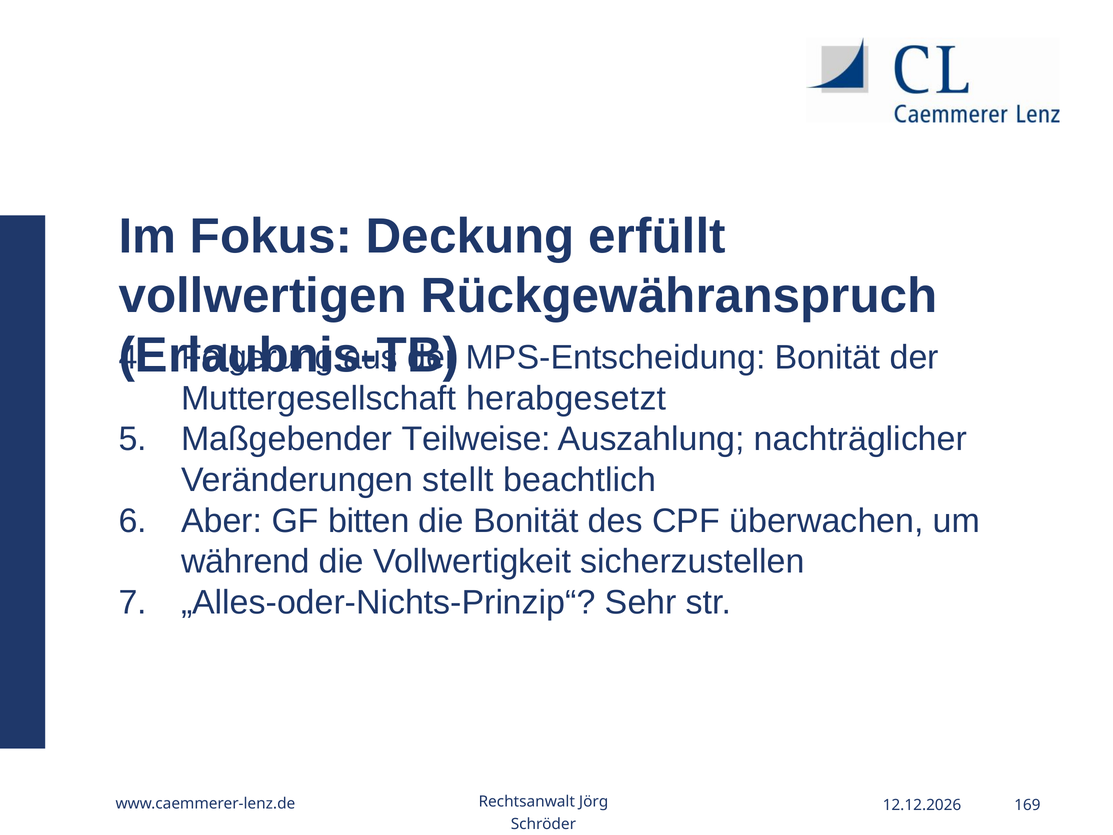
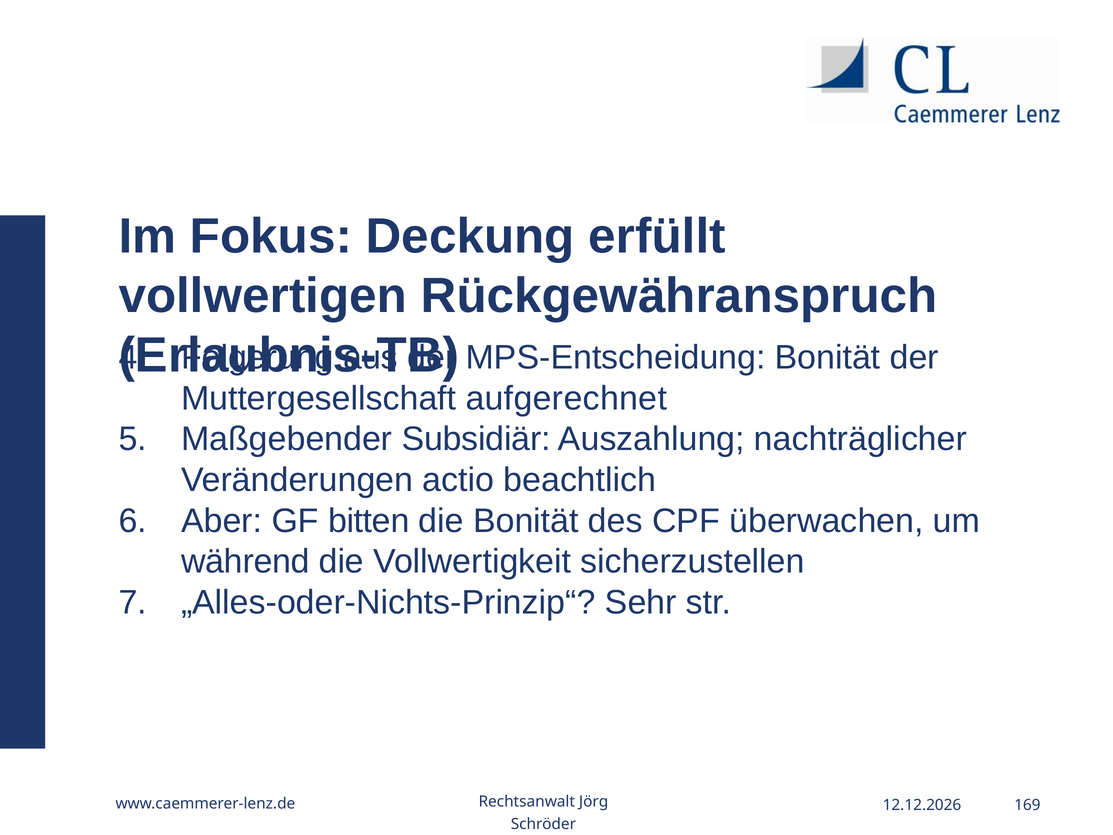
herabgesetzt: herabgesetzt -> aufgerechnet (566, 398)
Teilweise: Teilweise -> Subsidiär (476, 439)
stellt: stellt -> actio (458, 480)
